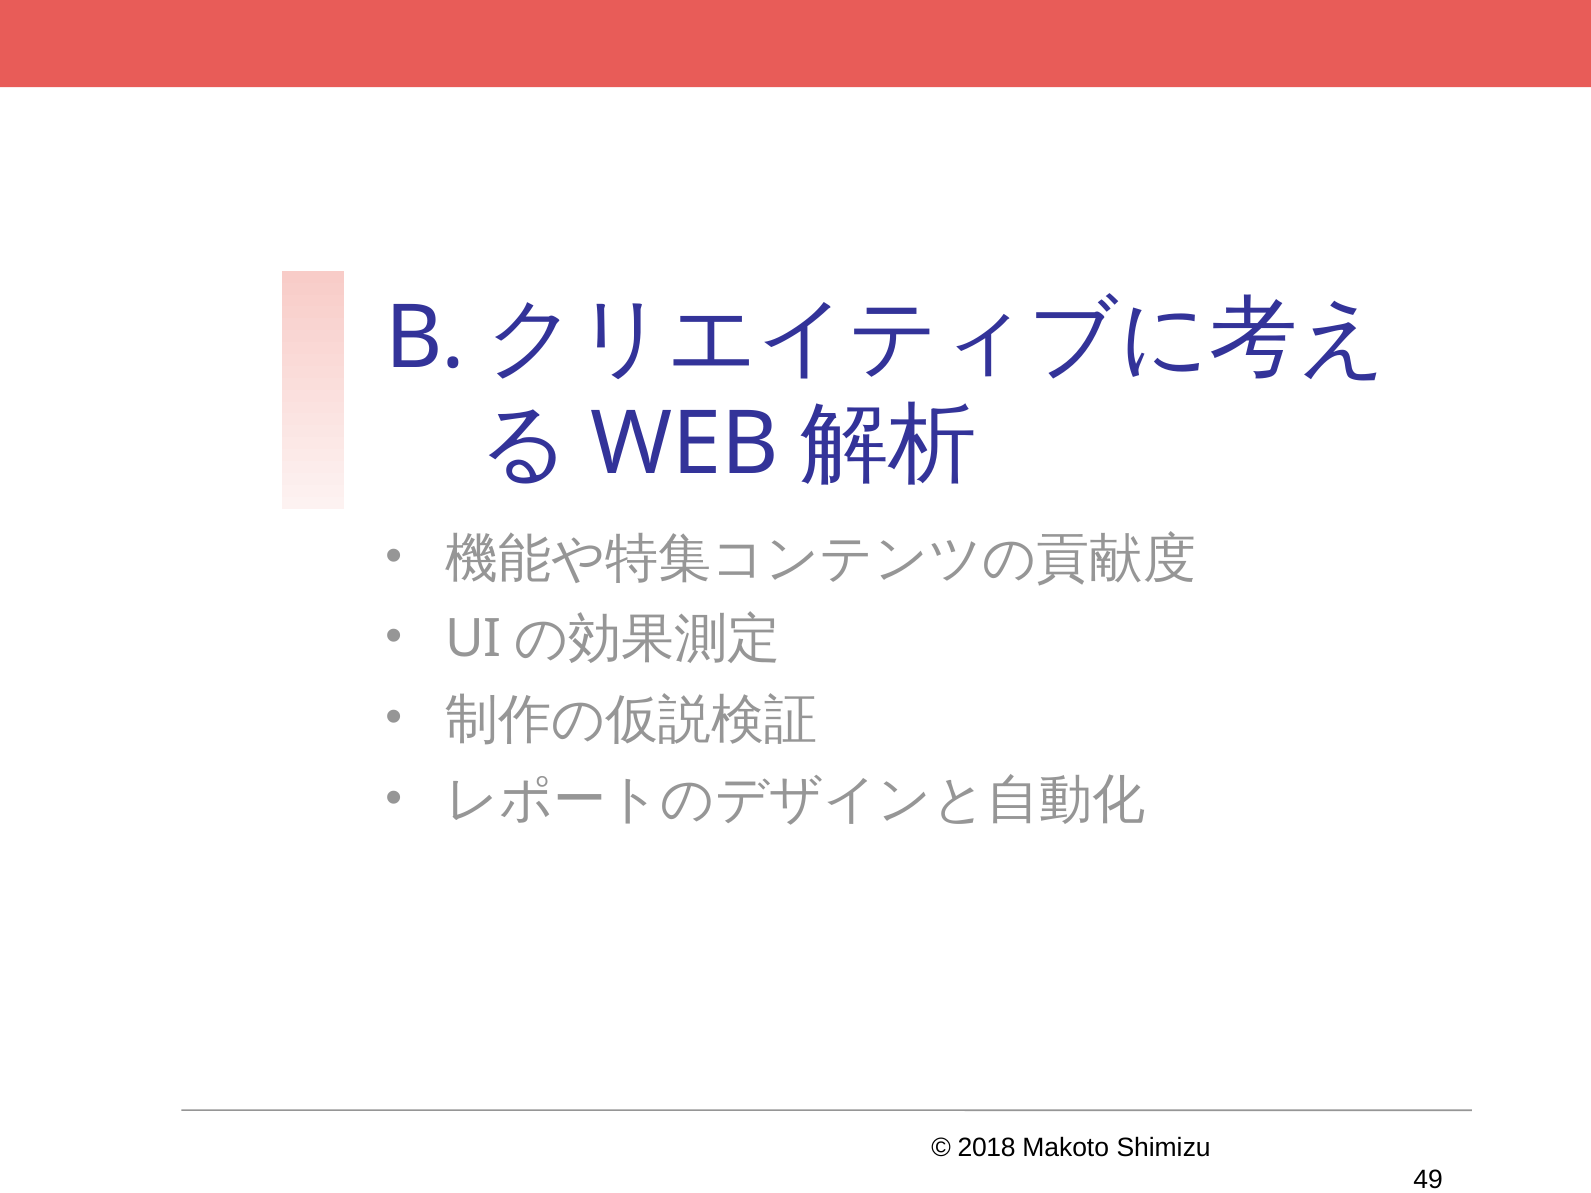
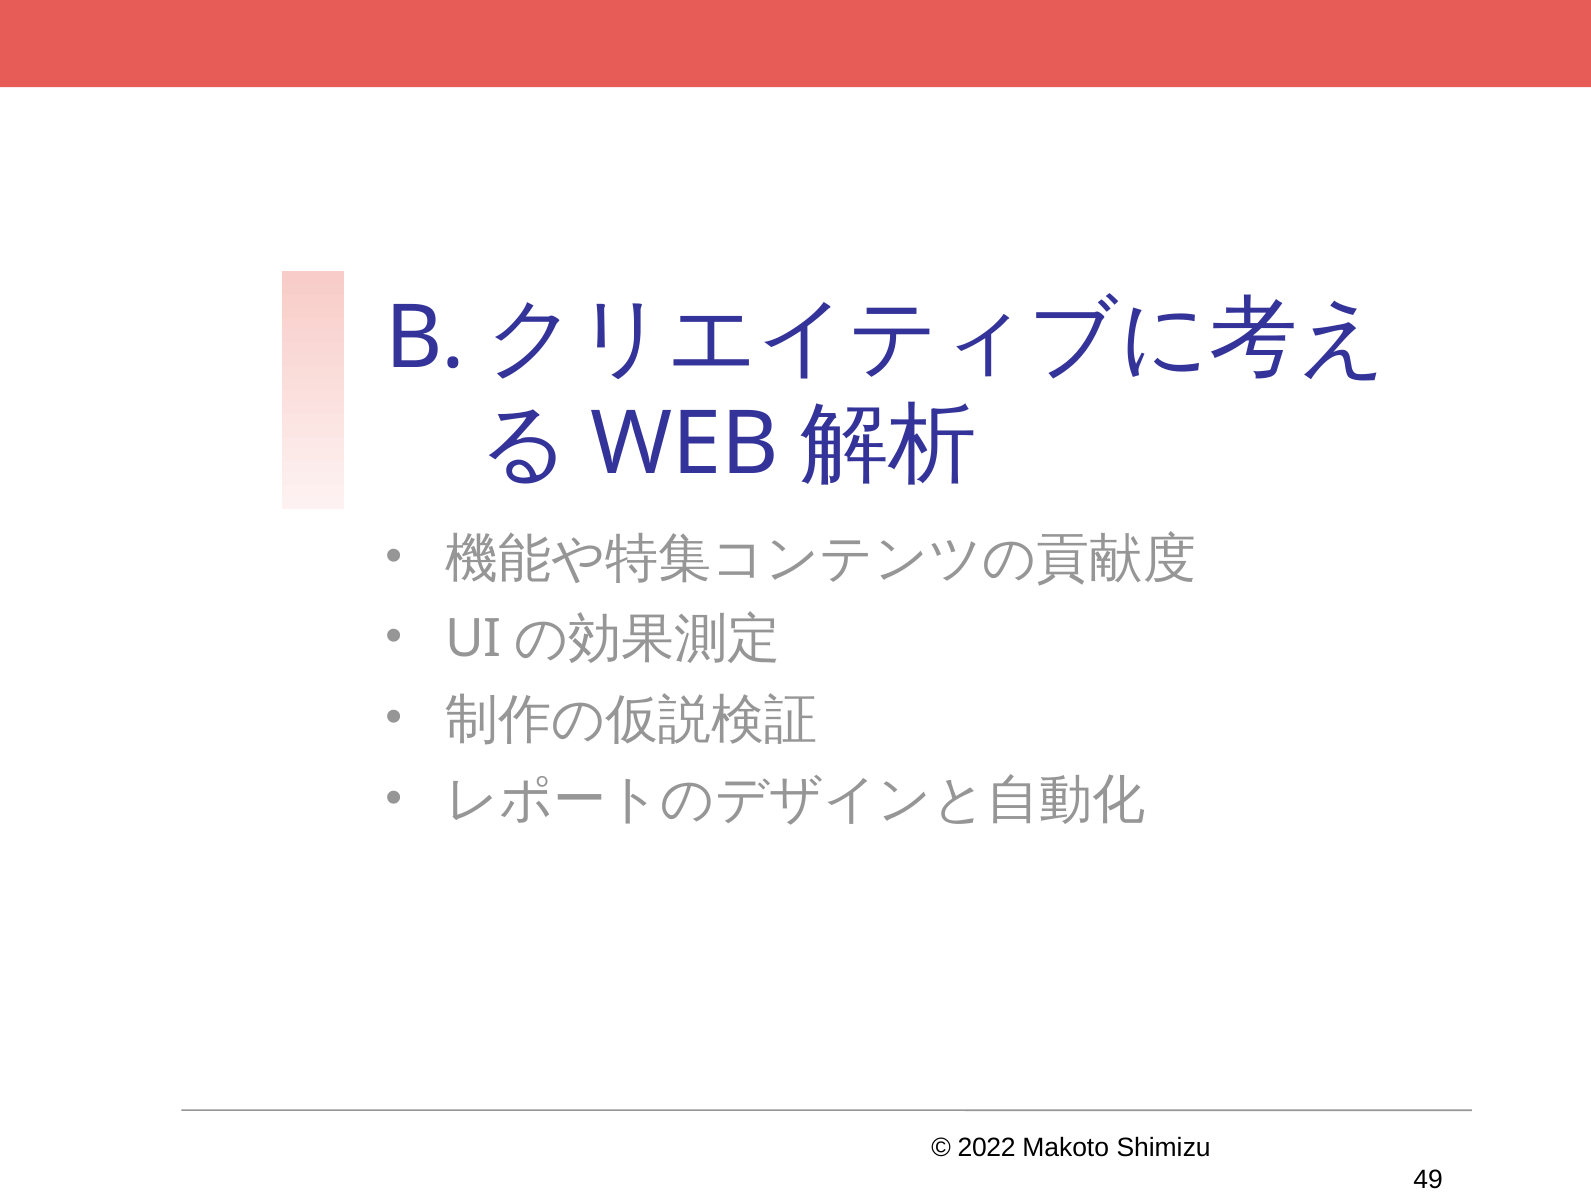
2018: 2018 -> 2022 (987, 1148)
